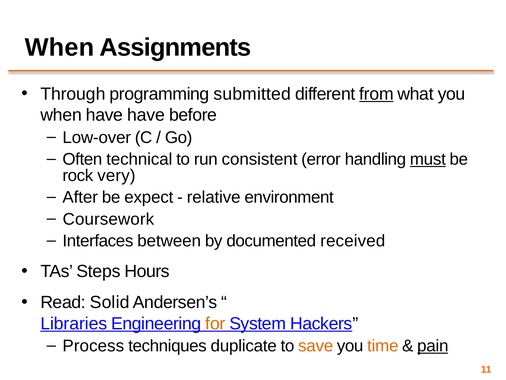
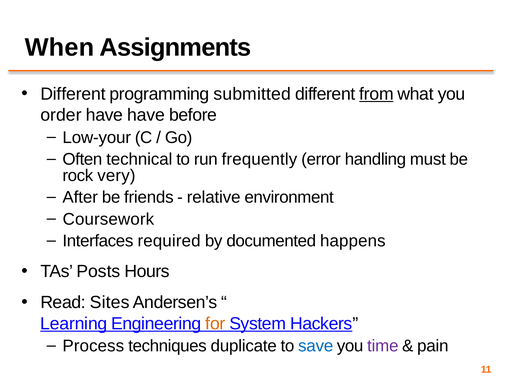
Through: Through -> Different (73, 94)
when: when -> order (61, 115)
Low-over: Low-over -> Low-your (97, 137)
consistent: consistent -> frequently (259, 159)
must underline: present -> none (428, 159)
expect: expect -> friends (149, 197)
between: between -> required (169, 241)
received: received -> happens (353, 241)
Steps: Steps -> Posts (98, 271)
Solid: Solid -> Sites (110, 302)
Libraries: Libraries -> Learning (74, 323)
save colour: orange -> blue (316, 345)
time colour: orange -> purple (383, 345)
pain underline: present -> none (433, 345)
